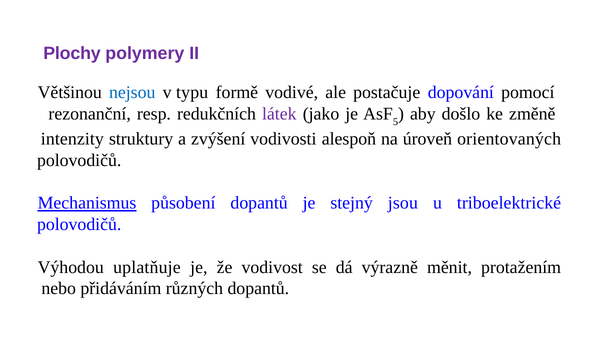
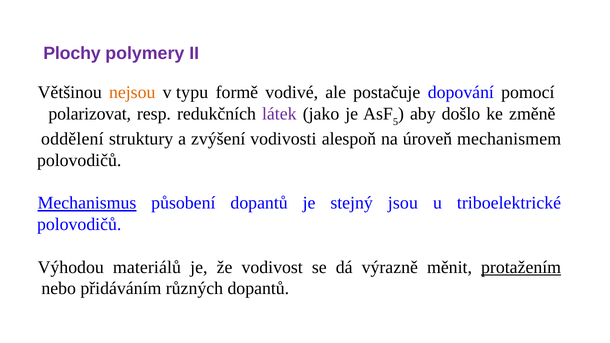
nejsou colour: blue -> orange (132, 93)
rezonanční: rezonanční -> polarizovat (90, 114)
intenzity: intenzity -> oddělení (72, 139)
orientovaných: orientovaných -> mechanismem (509, 139)
uplatňuje: uplatňuje -> materiálů (147, 267)
protažením underline: none -> present (521, 267)
